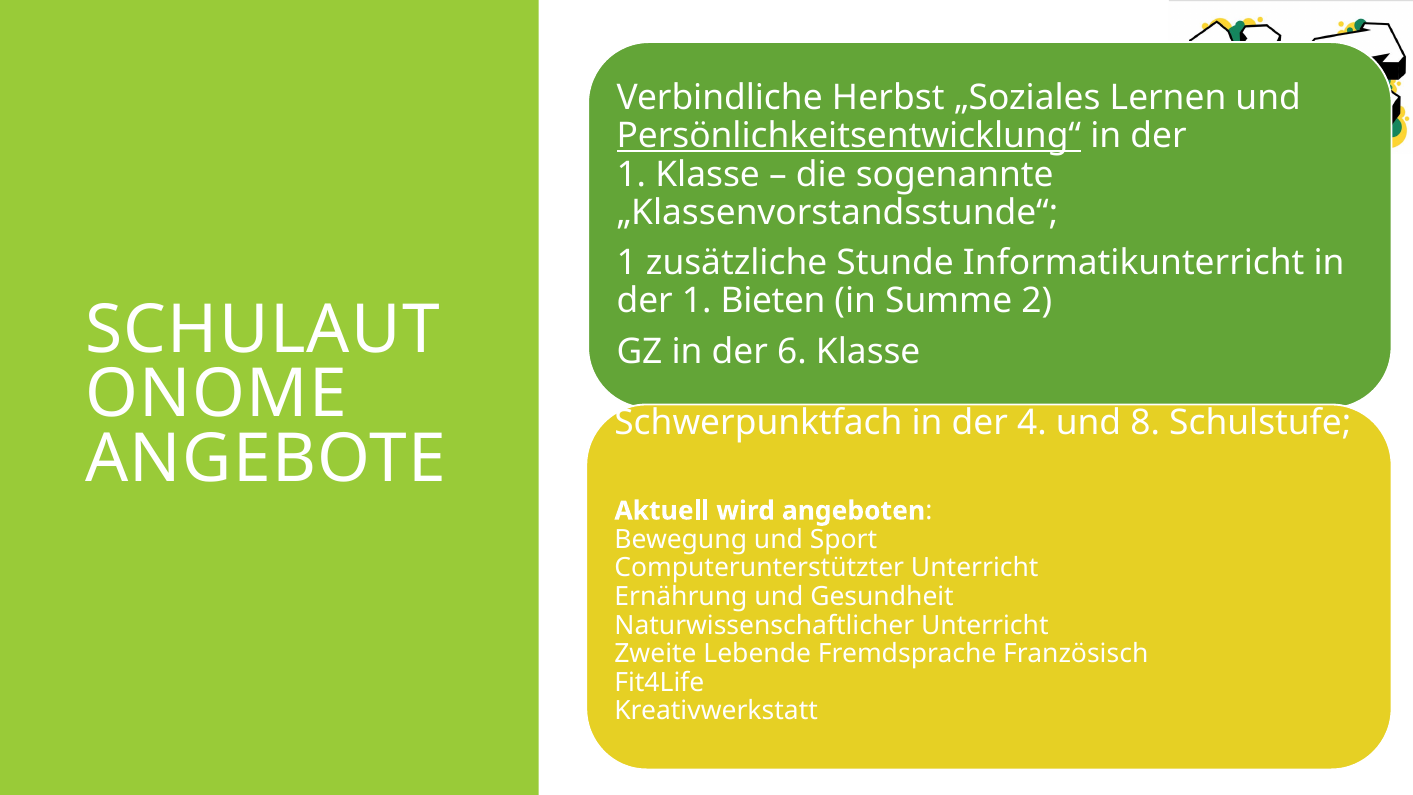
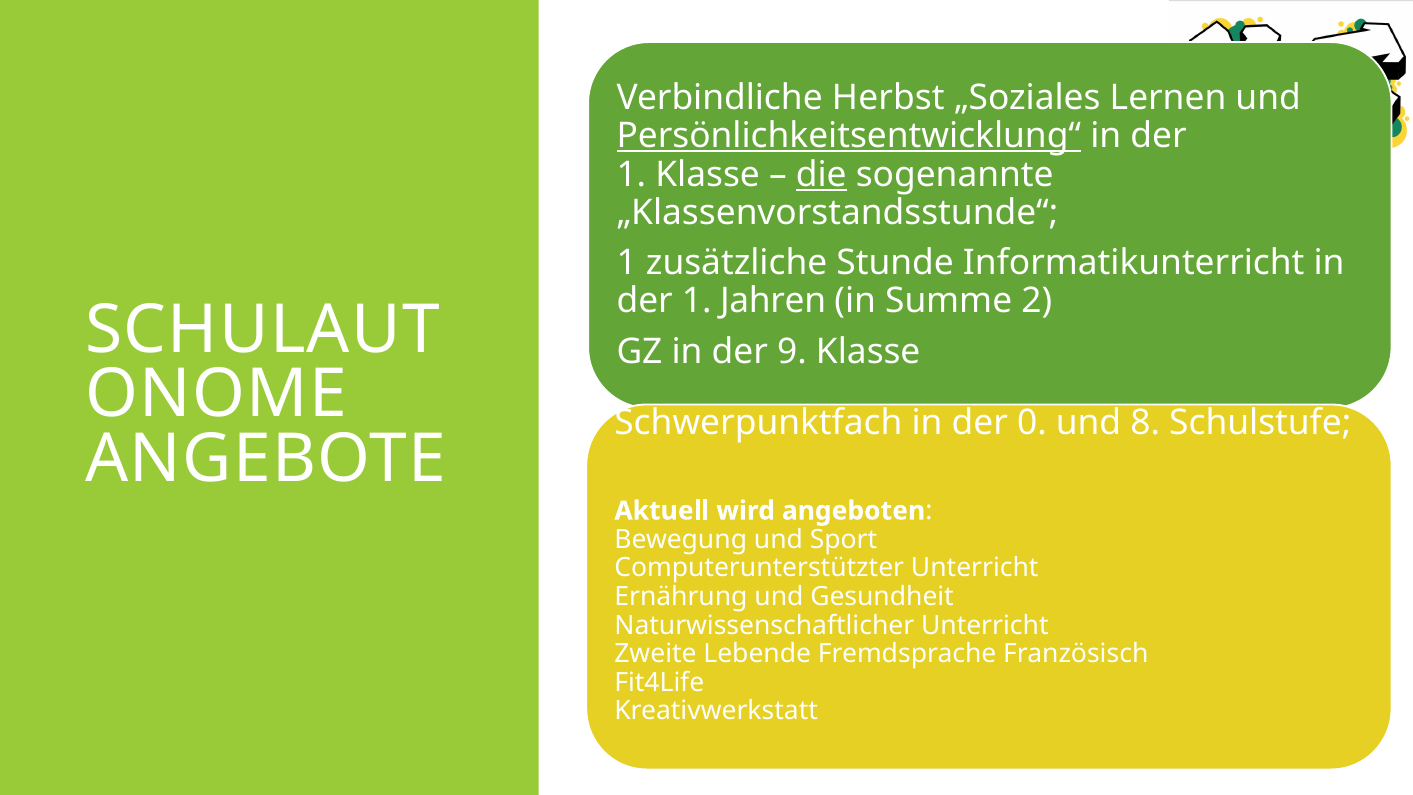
die underline: none -> present (821, 174)
Bieten: Bieten -> Jahren (773, 301)
6: 6 -> 9 (792, 352)
4: 4 -> 0 (1032, 422)
